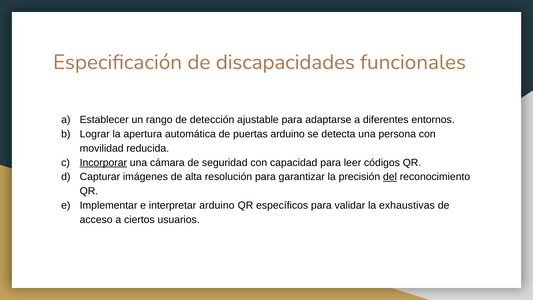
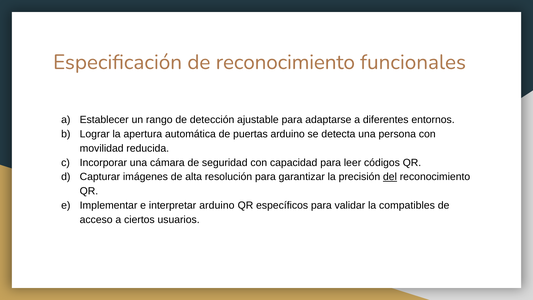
de discapacidades: discapacidades -> reconocimiento (285, 62)
Incorporar underline: present -> none (103, 163)
exhaustivas: exhaustivas -> compatibles (407, 205)
